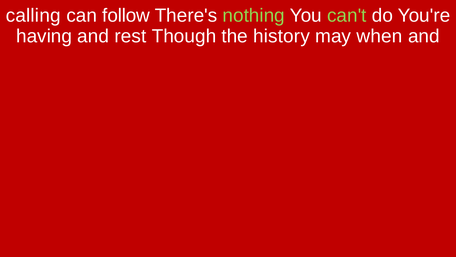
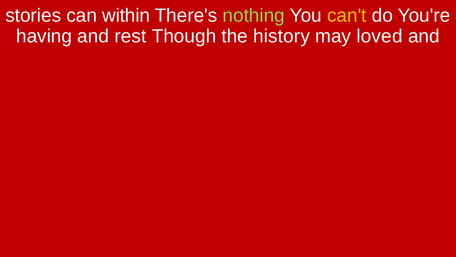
calling: calling -> stories (33, 16)
follow: follow -> within (126, 16)
can't colour: light green -> yellow (347, 16)
when: when -> loved (380, 36)
